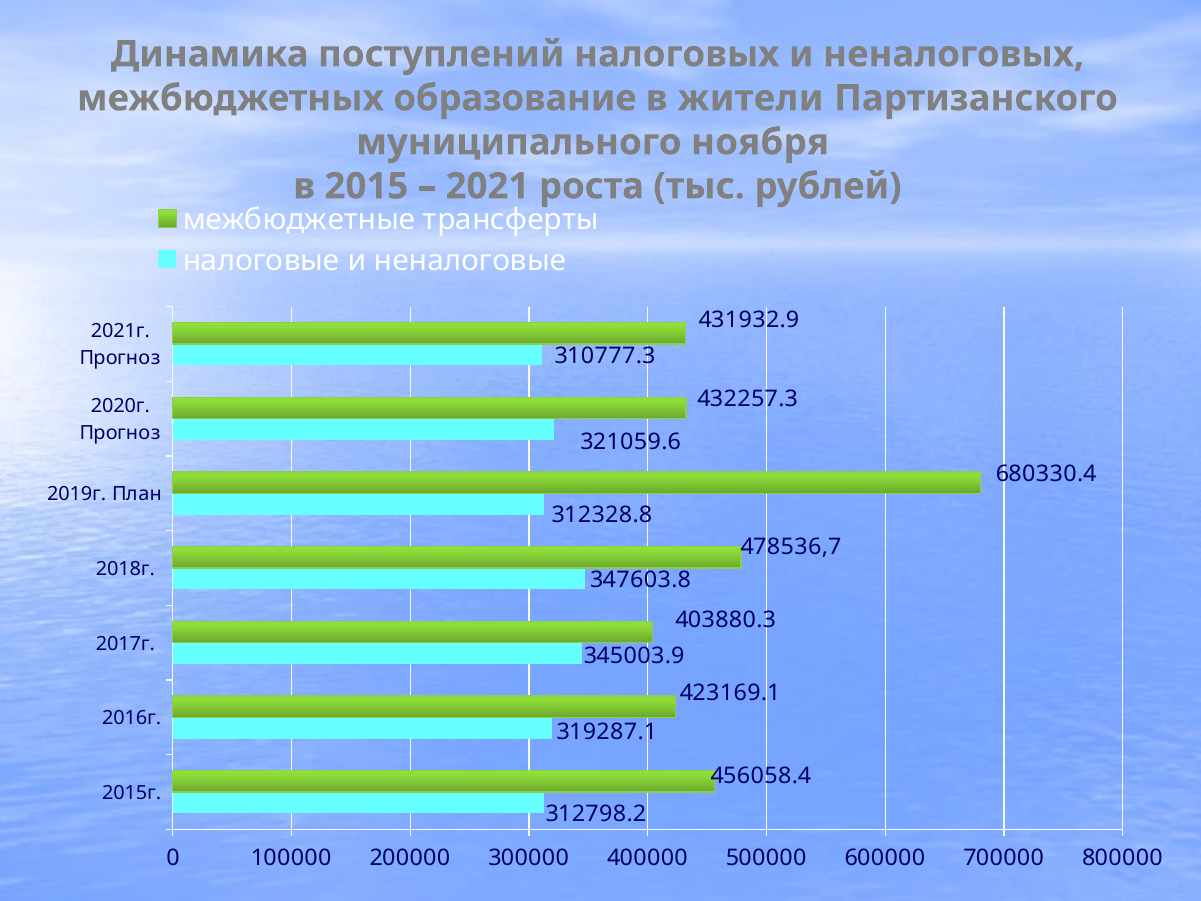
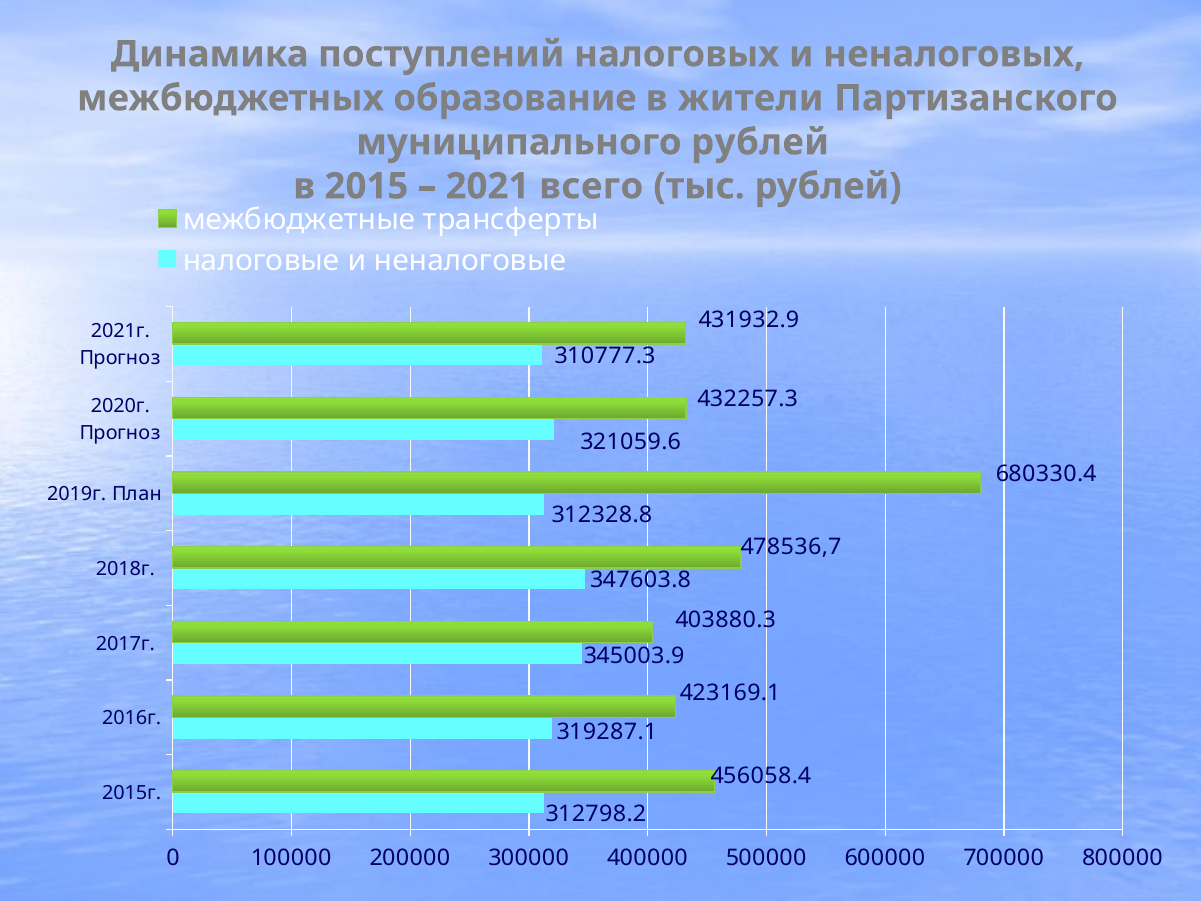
муниципального ноября: ноября -> рублей (760, 142)
роста: роста -> всего (591, 186)
